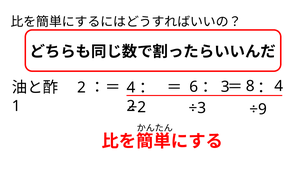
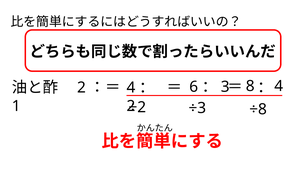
÷9: ÷9 -> ÷8 (258, 110)
